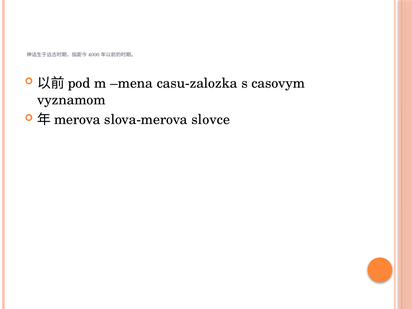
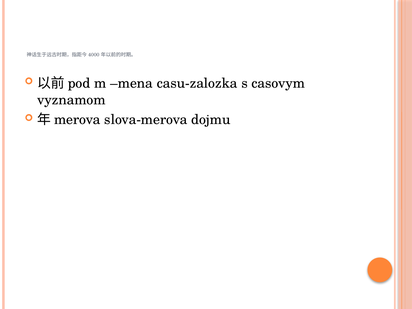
slovce: slovce -> dojmu (211, 120)
